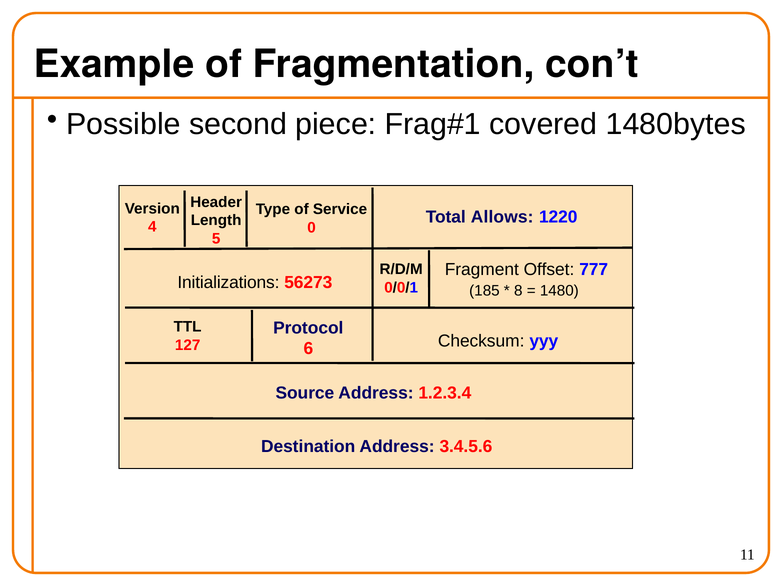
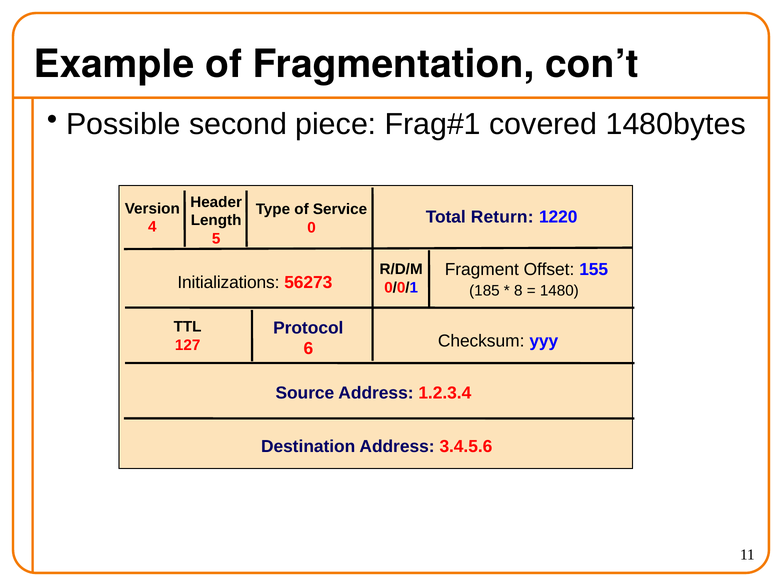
Allows: Allows -> Return (502, 217)
777: 777 -> 155 (594, 270)
